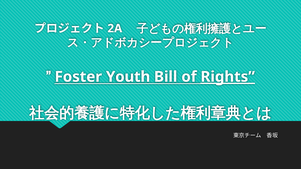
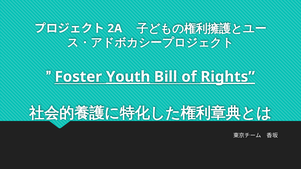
Youth underline: none -> present (128, 77)
